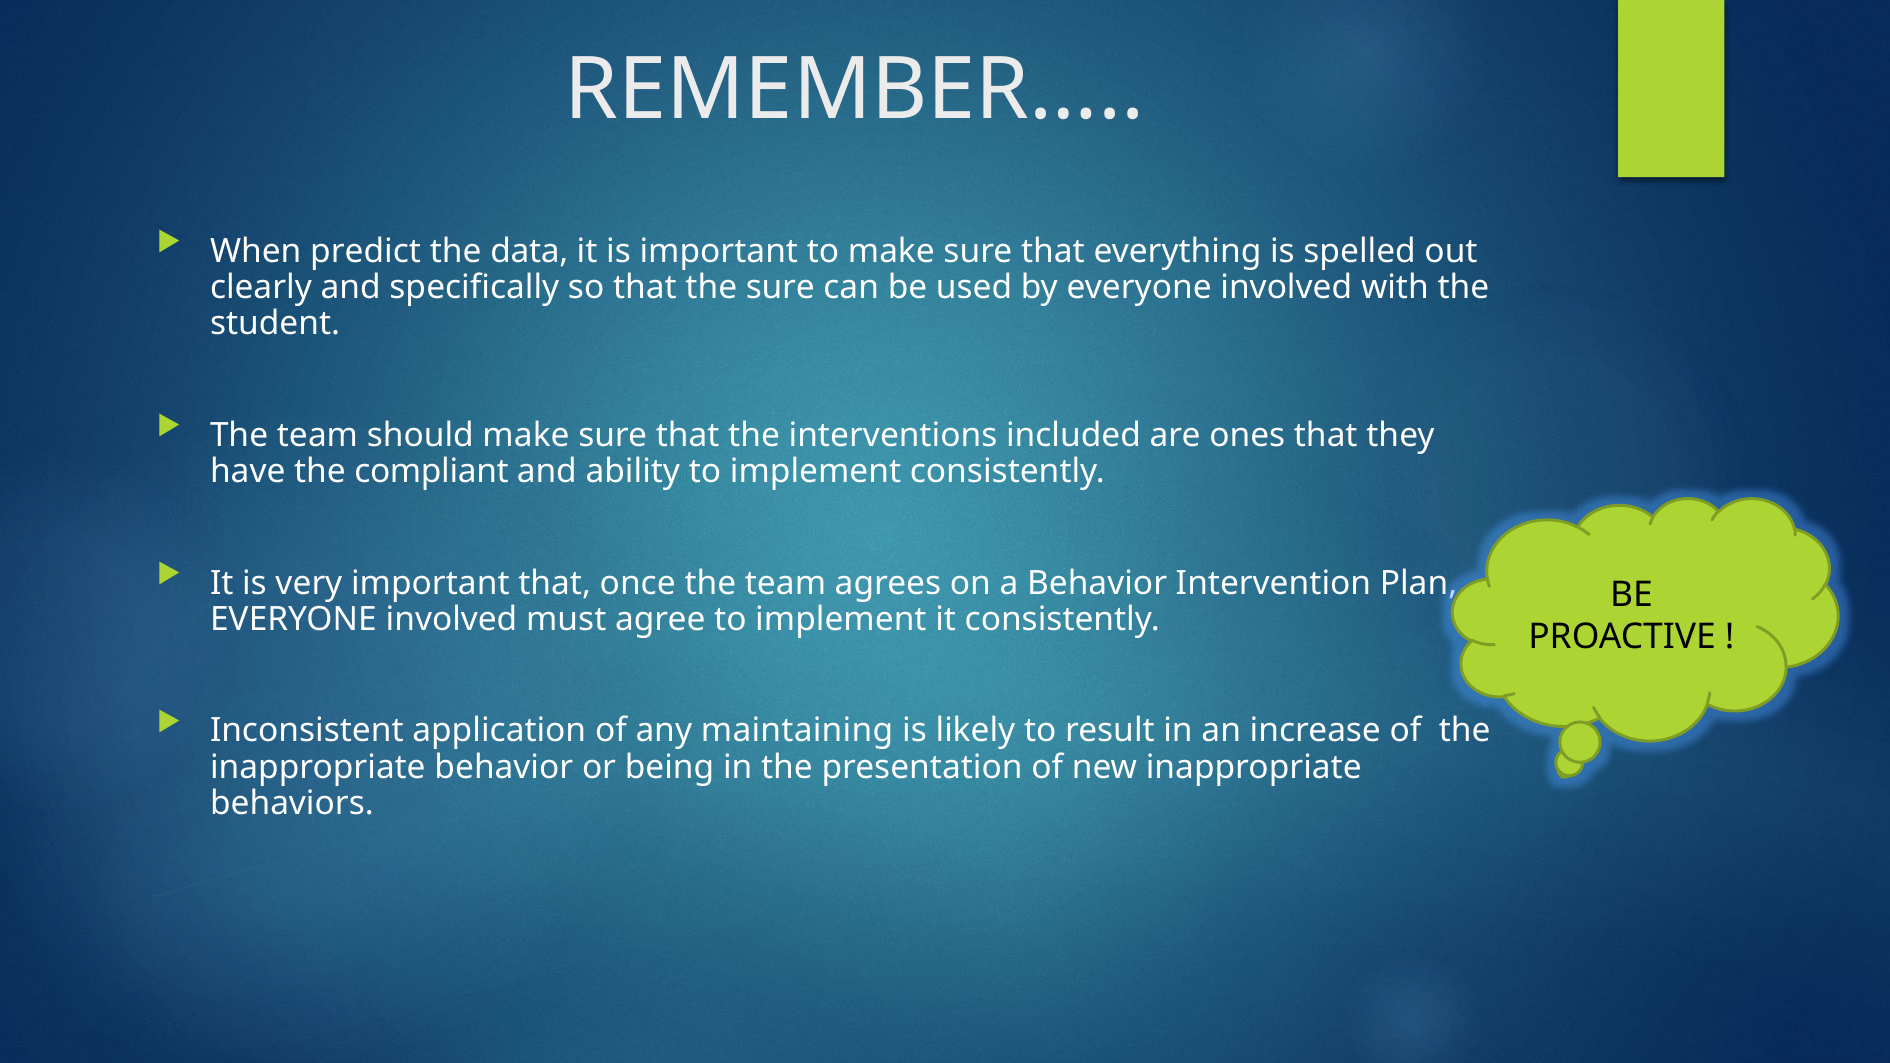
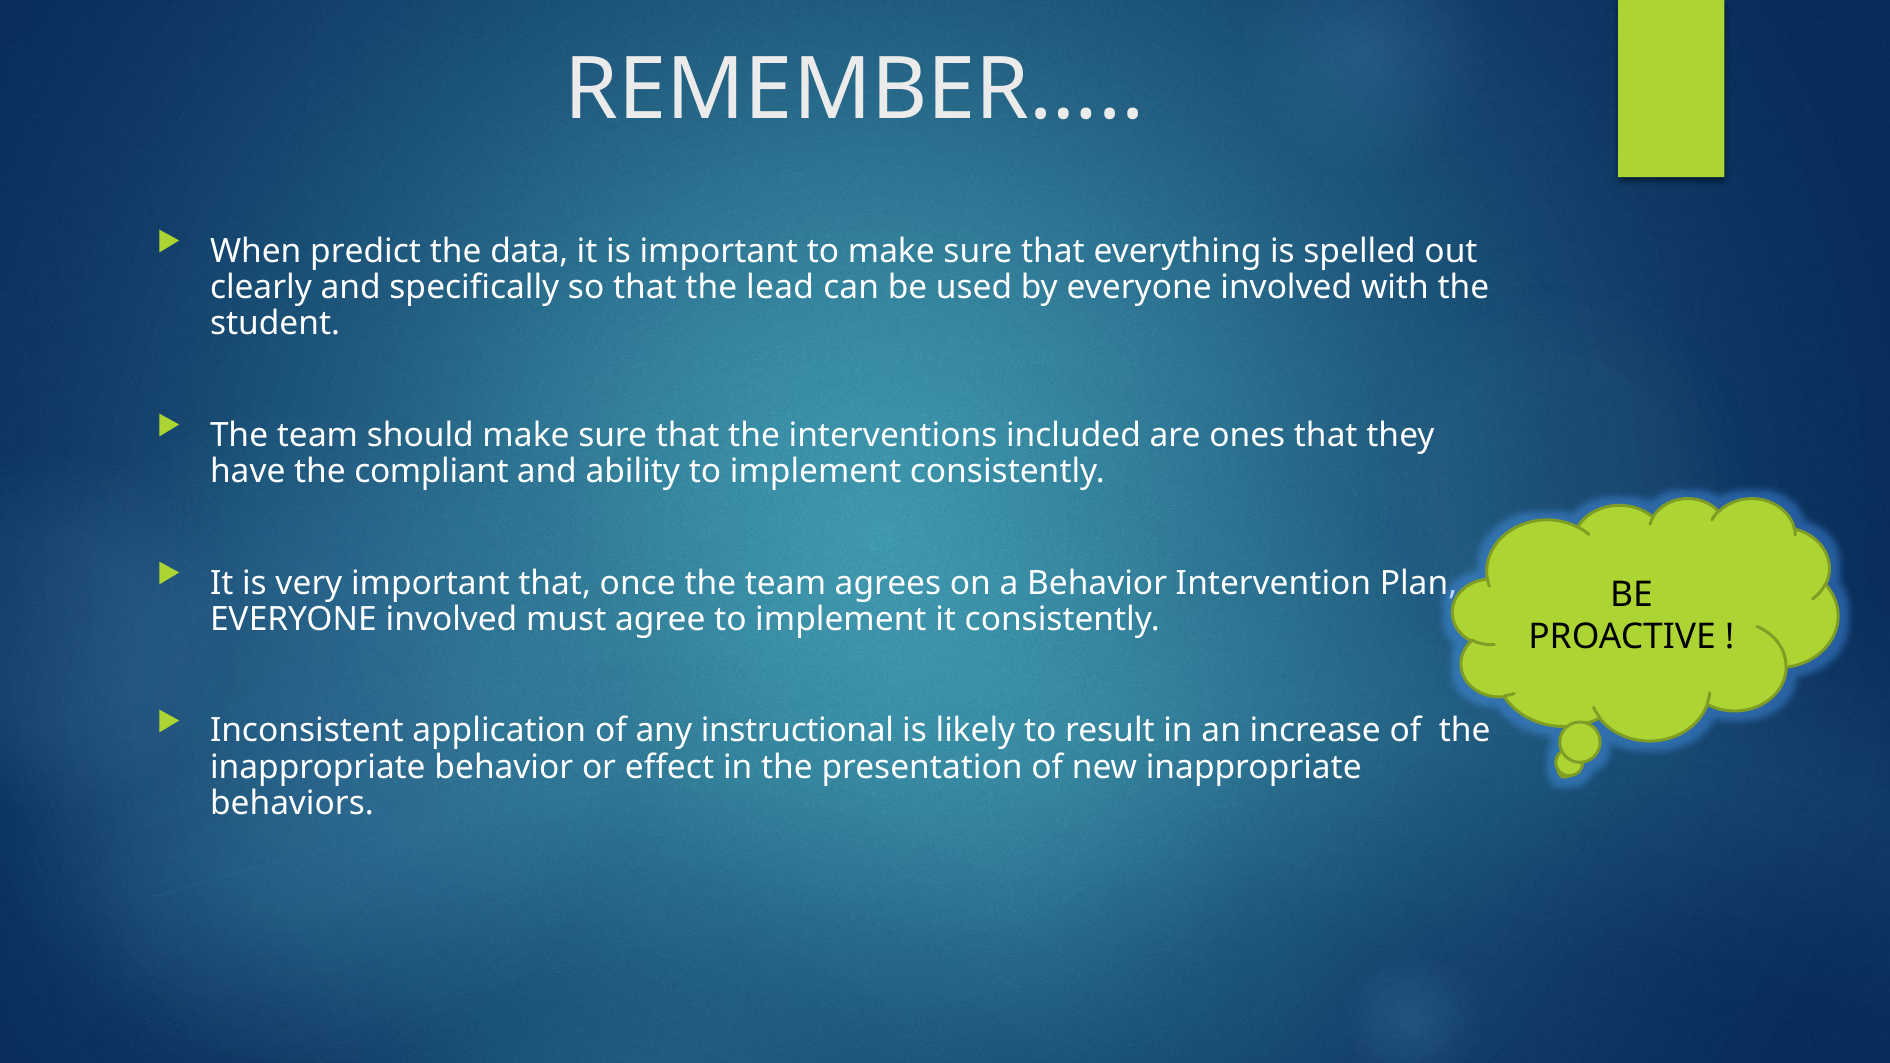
the sure: sure -> lead (780, 287)
maintaining: maintaining -> instructional (797, 731)
being: being -> effect (669, 767)
